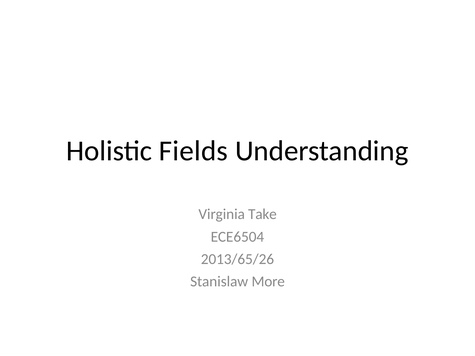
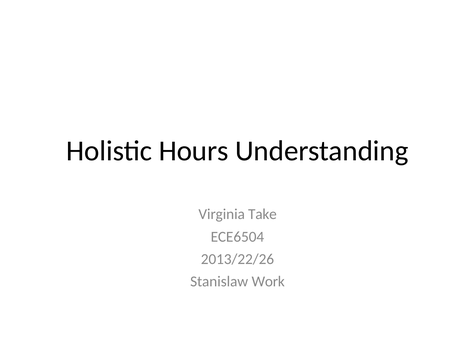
Fields: Fields -> Hours (194, 151)
2013/65/26: 2013/65/26 -> 2013/22/26 (237, 259)
More: More -> Work (268, 282)
